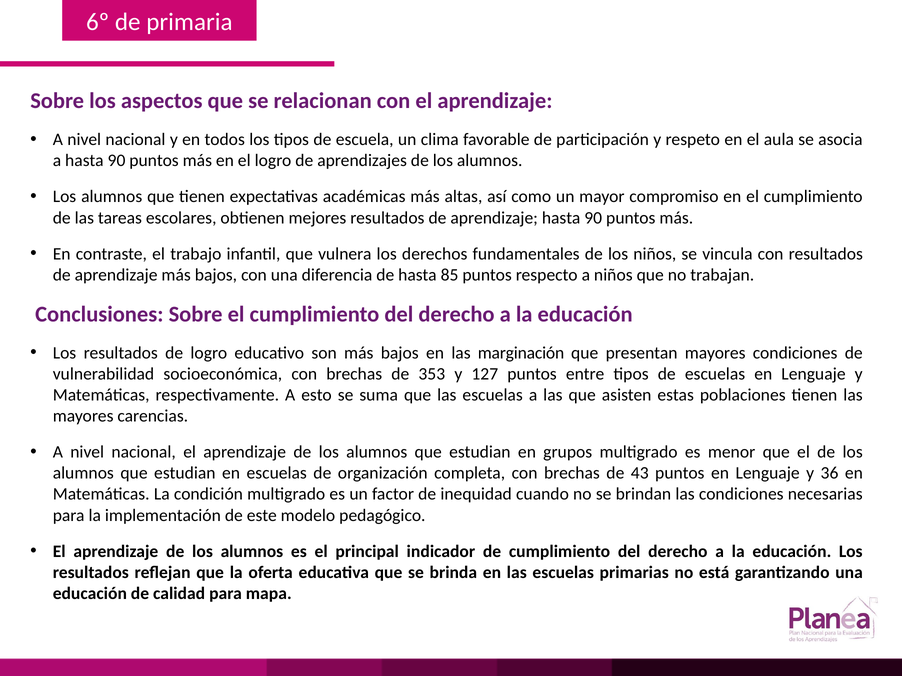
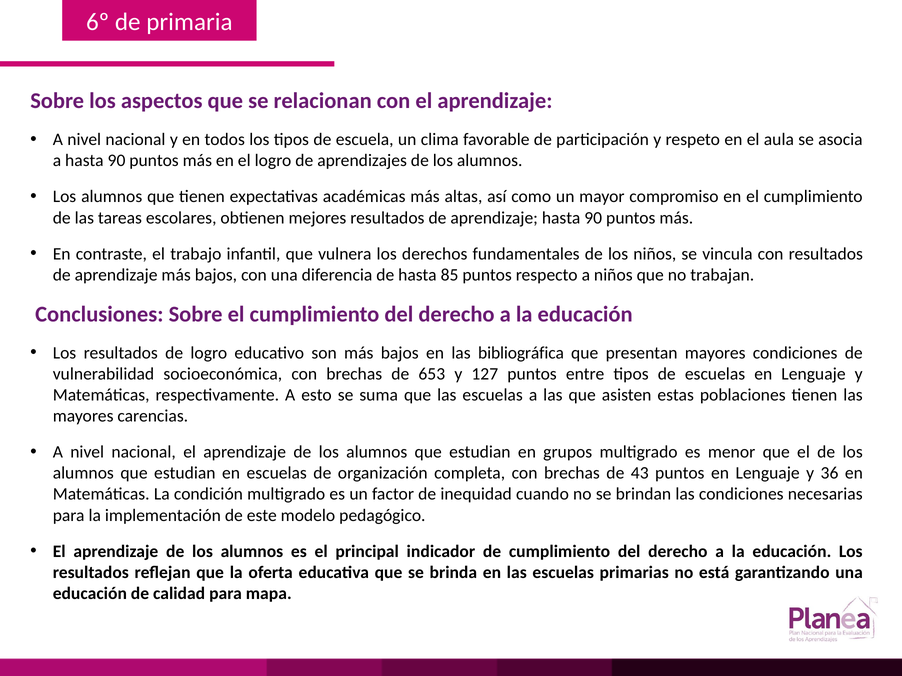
marginación: marginación -> bibliográfica (521, 353)
353: 353 -> 653 (432, 374)
